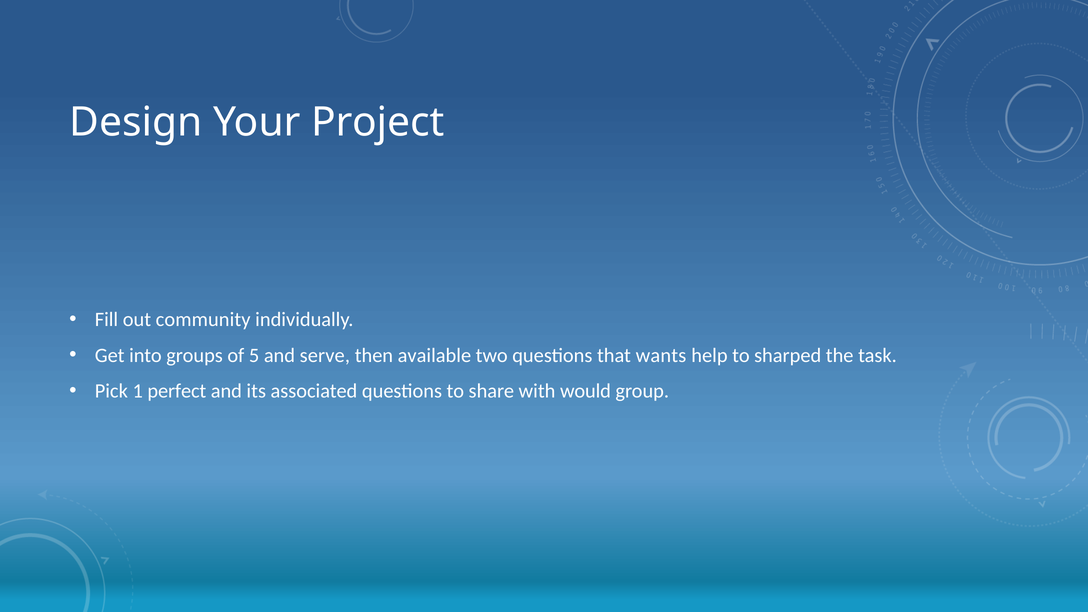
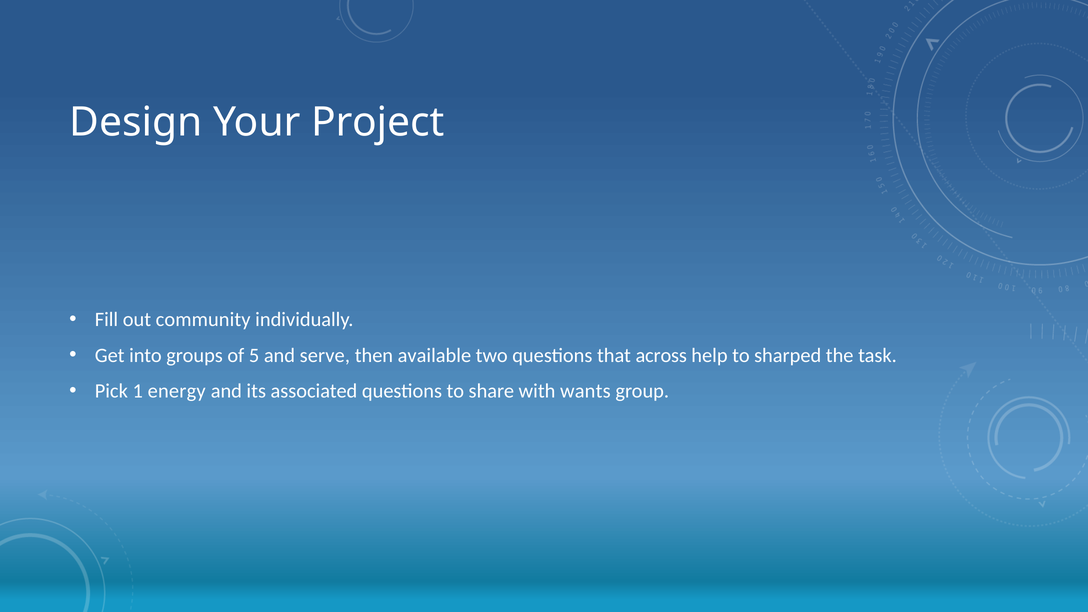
wants: wants -> across (661, 355)
perfect: perfect -> energy (177, 391)
would: would -> wants (585, 391)
